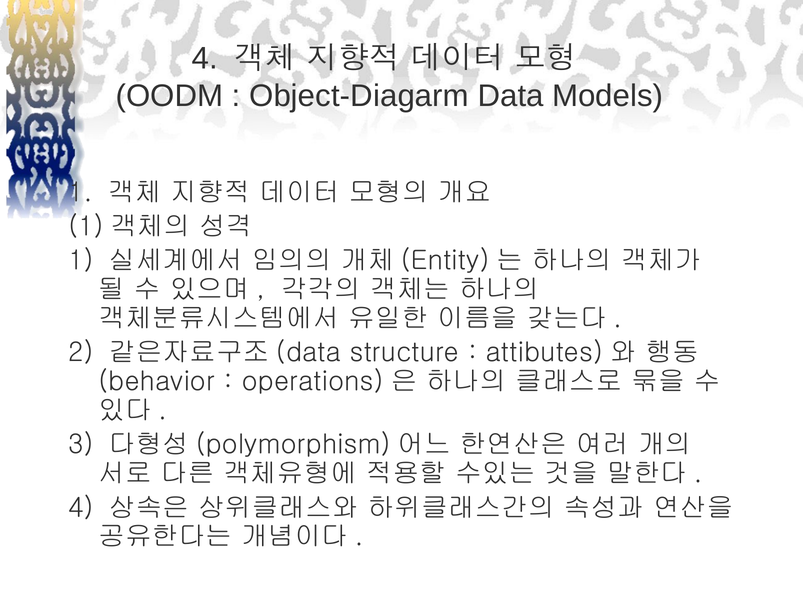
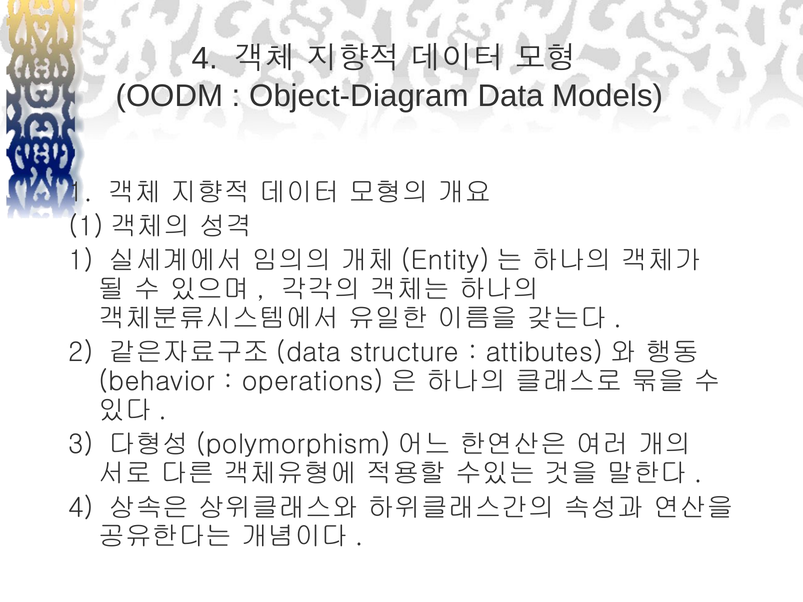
Object-Diagarm: Object-Diagarm -> Object-Diagram (359, 96)
